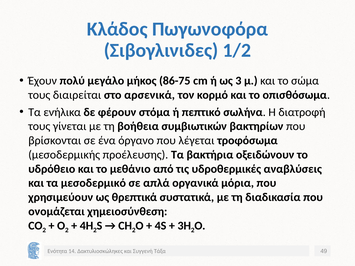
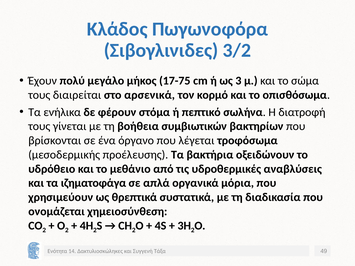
1/2: 1/2 -> 3/2 (237, 50)
86-75: 86-75 -> 17-75 (175, 81)
μεσοδερμικό: μεσοδερμικό -> ιζηματοφάγα (93, 183)
